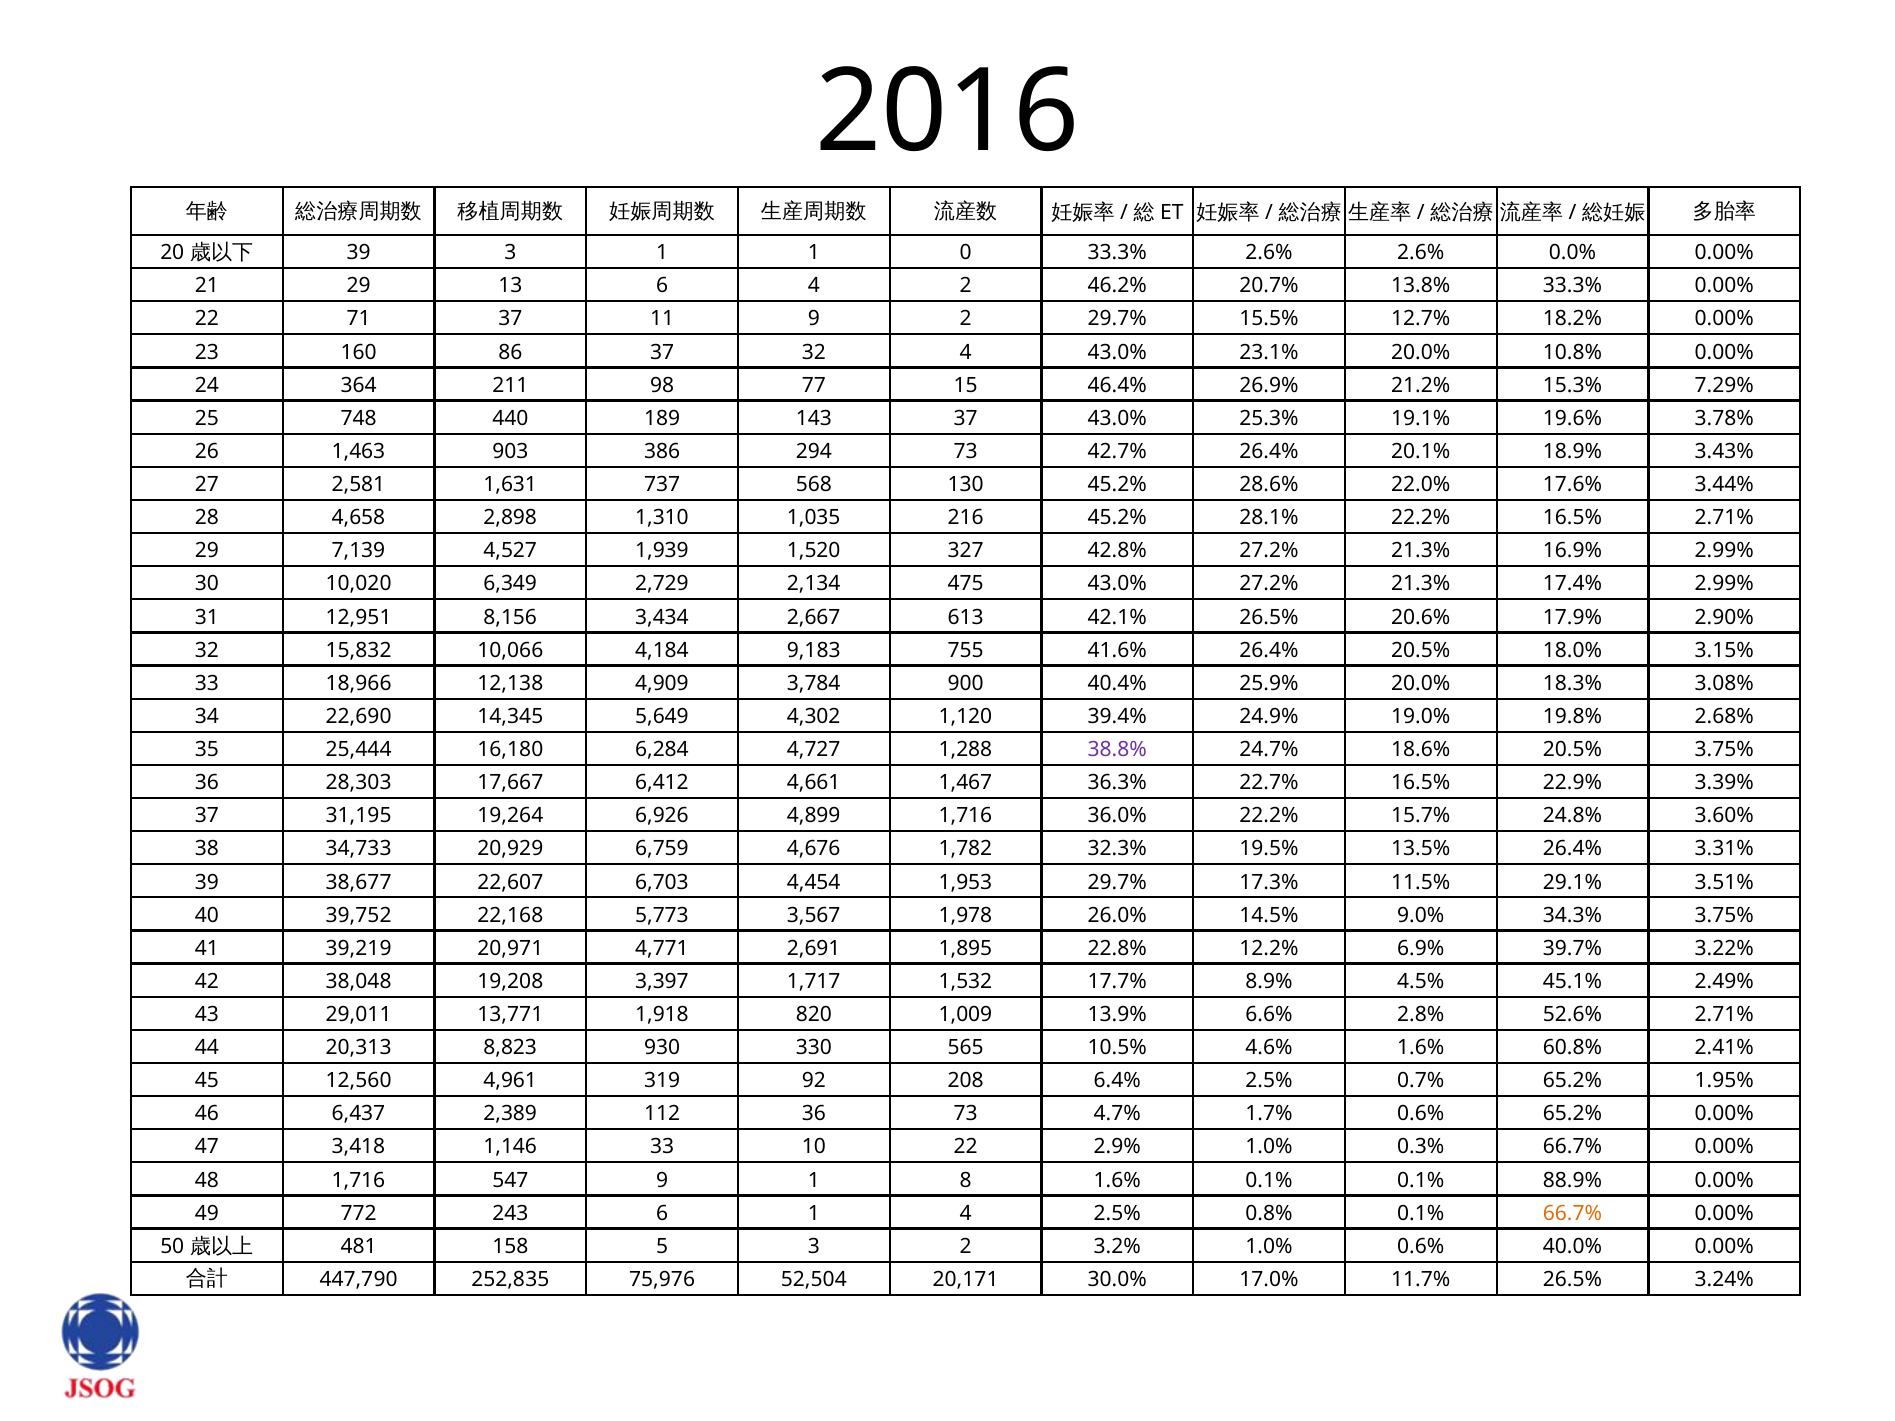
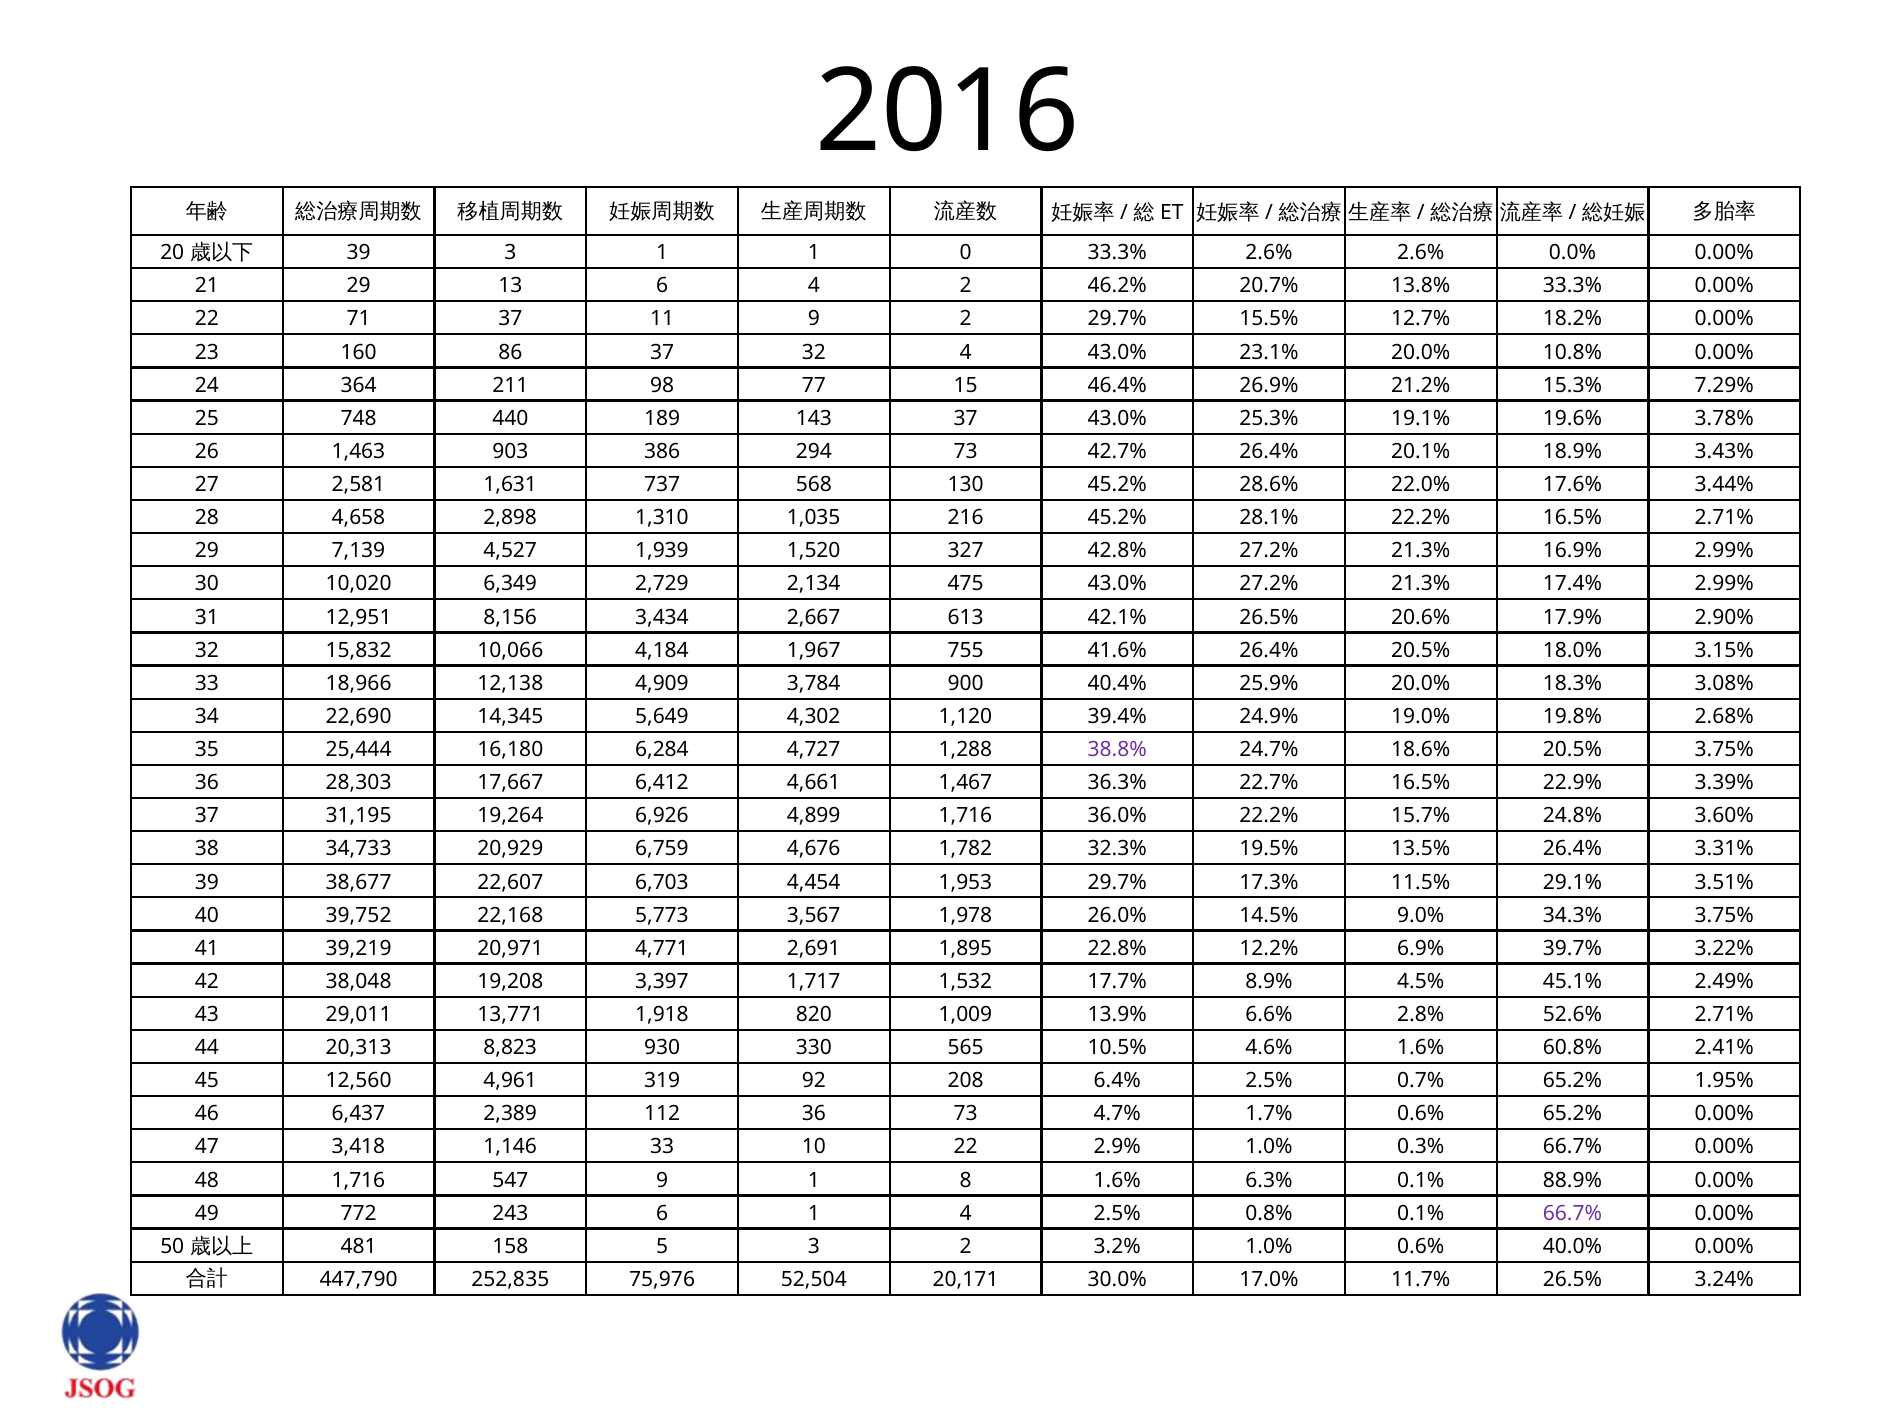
9,183: 9,183 -> 1,967 (814, 650)
1.6% 0.1%: 0.1% -> 6.3% (1269, 1180)
66.7% colour: orange -> purple (1572, 1213)
